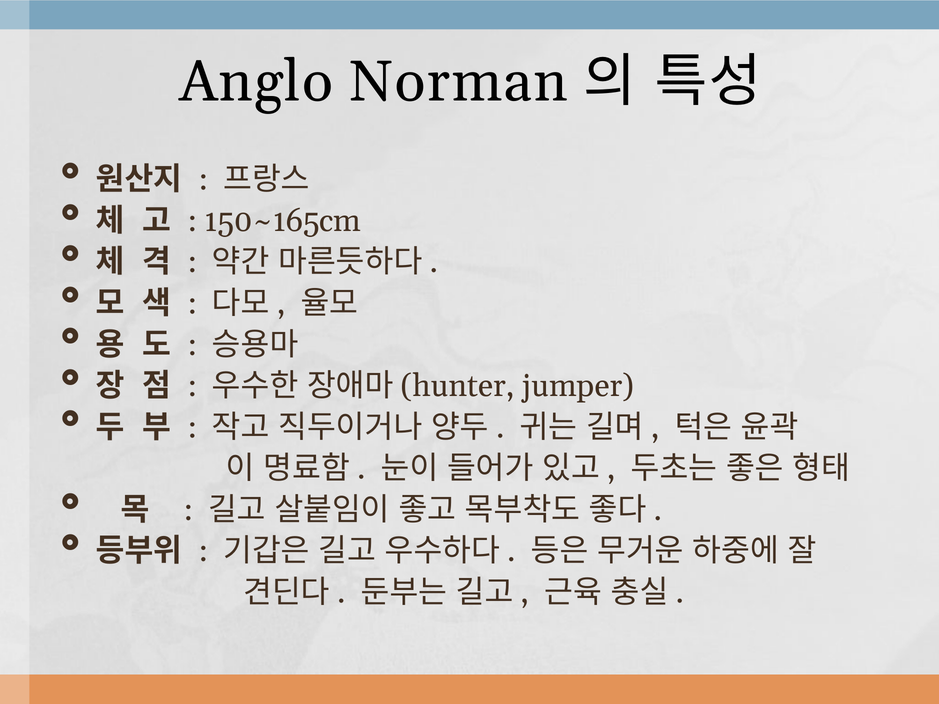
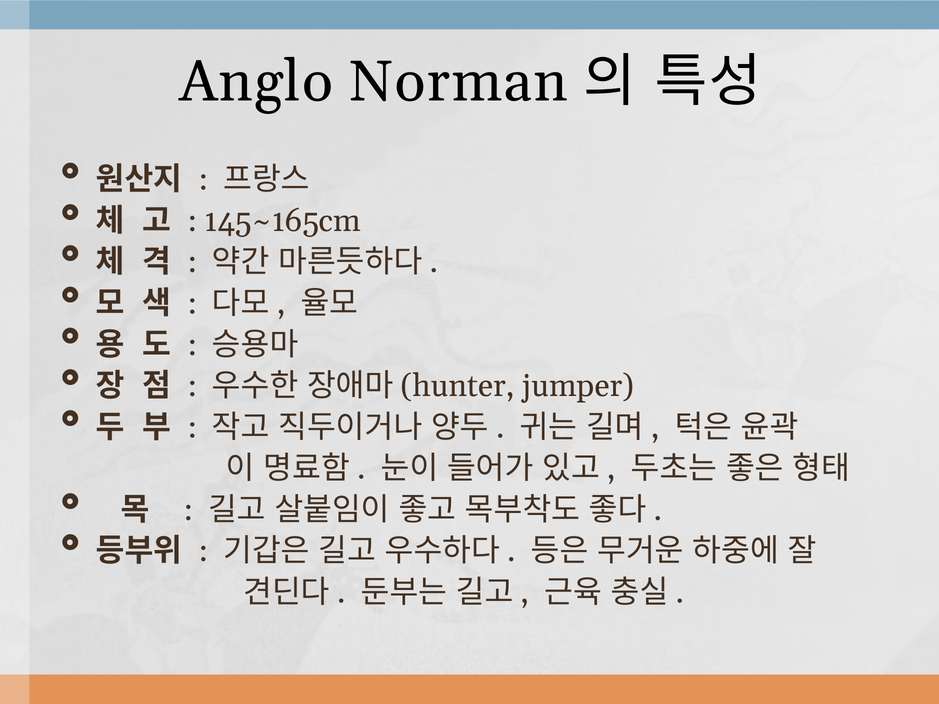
150~165cm: 150~165cm -> 145~165cm (282, 221)
